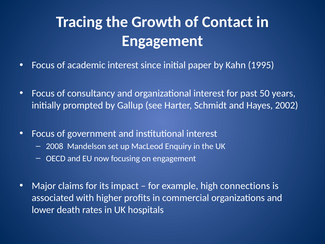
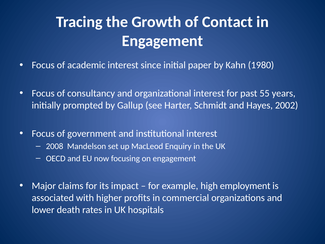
1995: 1995 -> 1980 (261, 65)
50: 50 -> 55 (265, 93)
connections: connections -> employment (245, 186)
